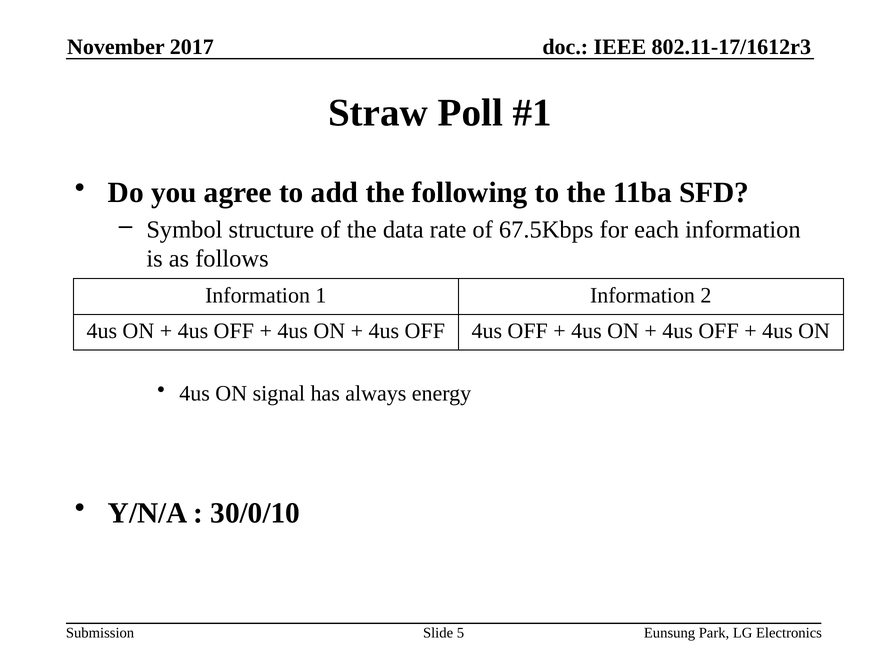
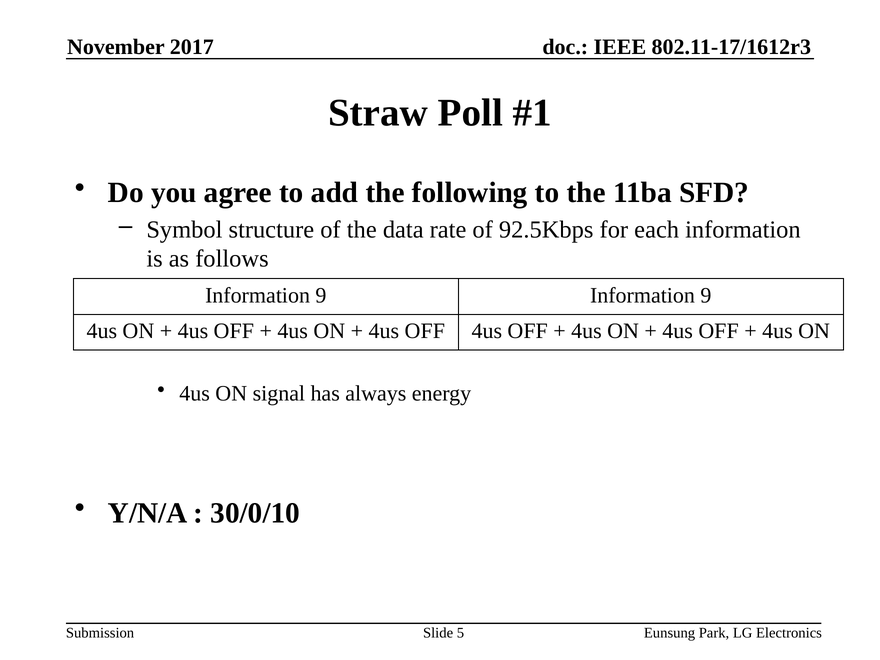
67.5Kbps: 67.5Kbps -> 92.5Kbps (546, 230)
1: 1 -> 9 (321, 295)
2: 2 -> 9 (706, 295)
